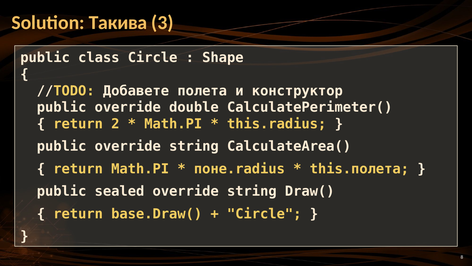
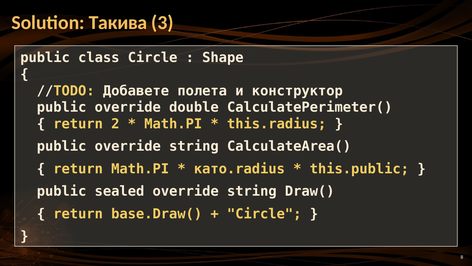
поне.radius: поне.radius -> като.radius (239, 169)
this.полета: this.полета -> this.public (359, 169)
